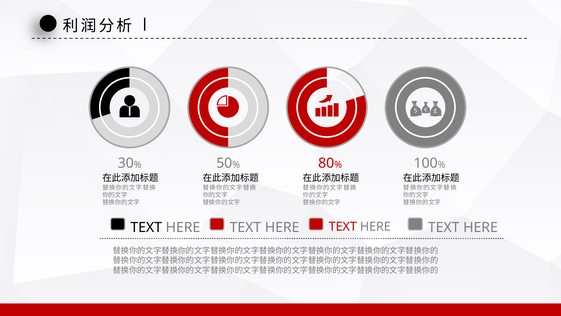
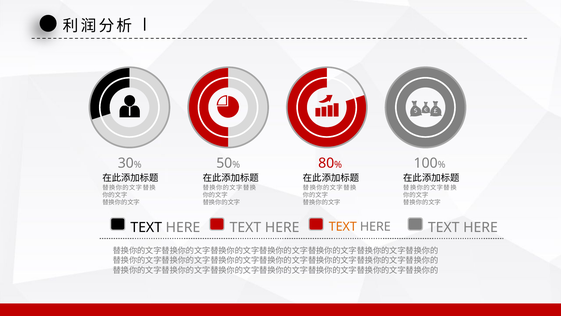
TEXT colour: red -> orange (343, 226)
